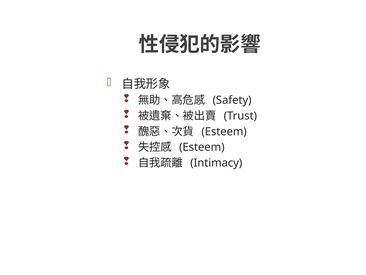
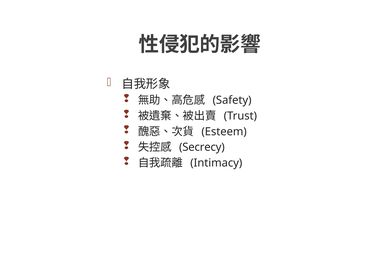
Esteem: Esteem -> Secrecy (202, 147)
